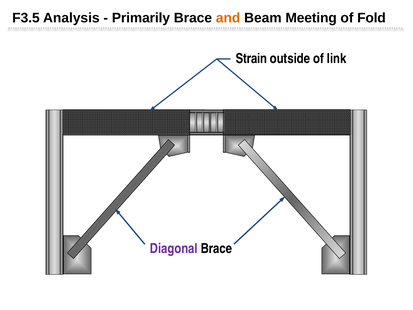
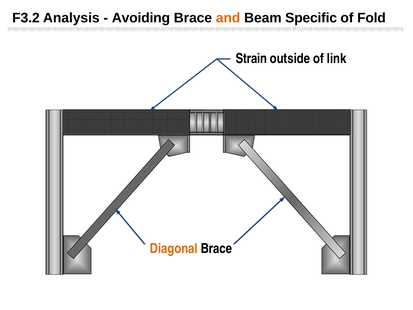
F3.5: F3.5 -> F3.2 (26, 18)
Primarily: Primarily -> Avoiding (141, 18)
Meeting: Meeting -> Specific (311, 18)
Diagonal colour: purple -> orange (174, 248)
